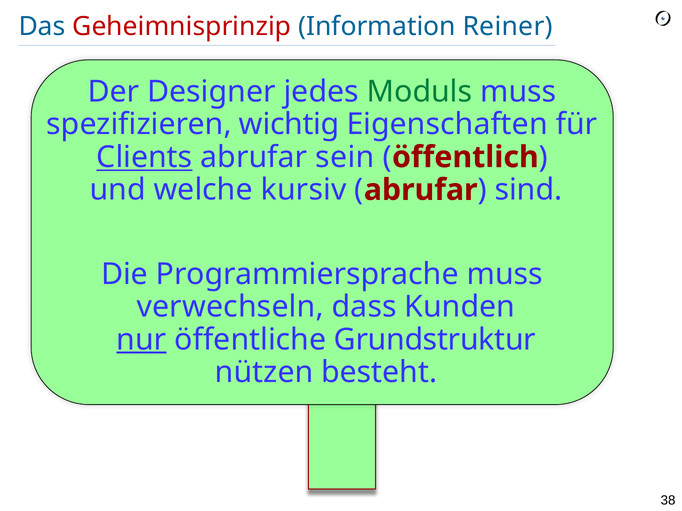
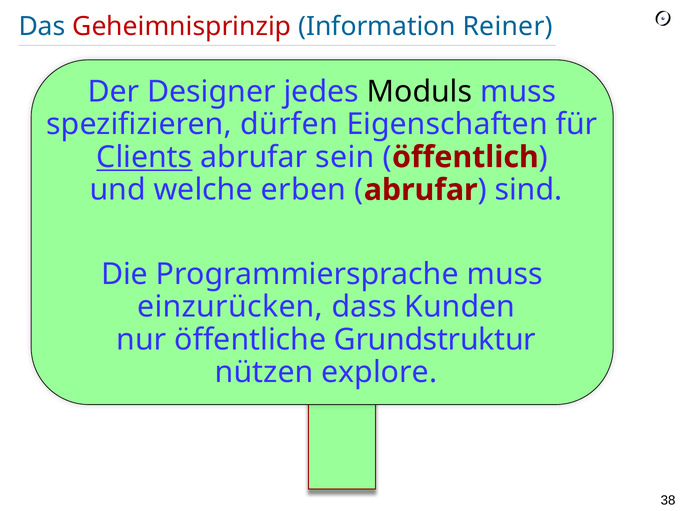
Moduls colour: green -> black (420, 92)
wichtig: wichtig -> dürfen (289, 125)
kursiv: kursiv -> erben (303, 190)
verwechseln: verwechseln -> einzurücken (230, 307)
nur underline: present -> none (141, 340)
besteht: besteht -> explore (379, 373)
